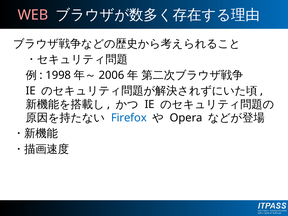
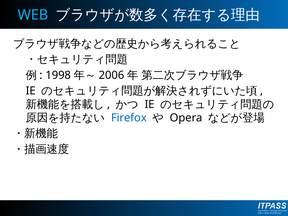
WEB colour: pink -> light blue (33, 15)
